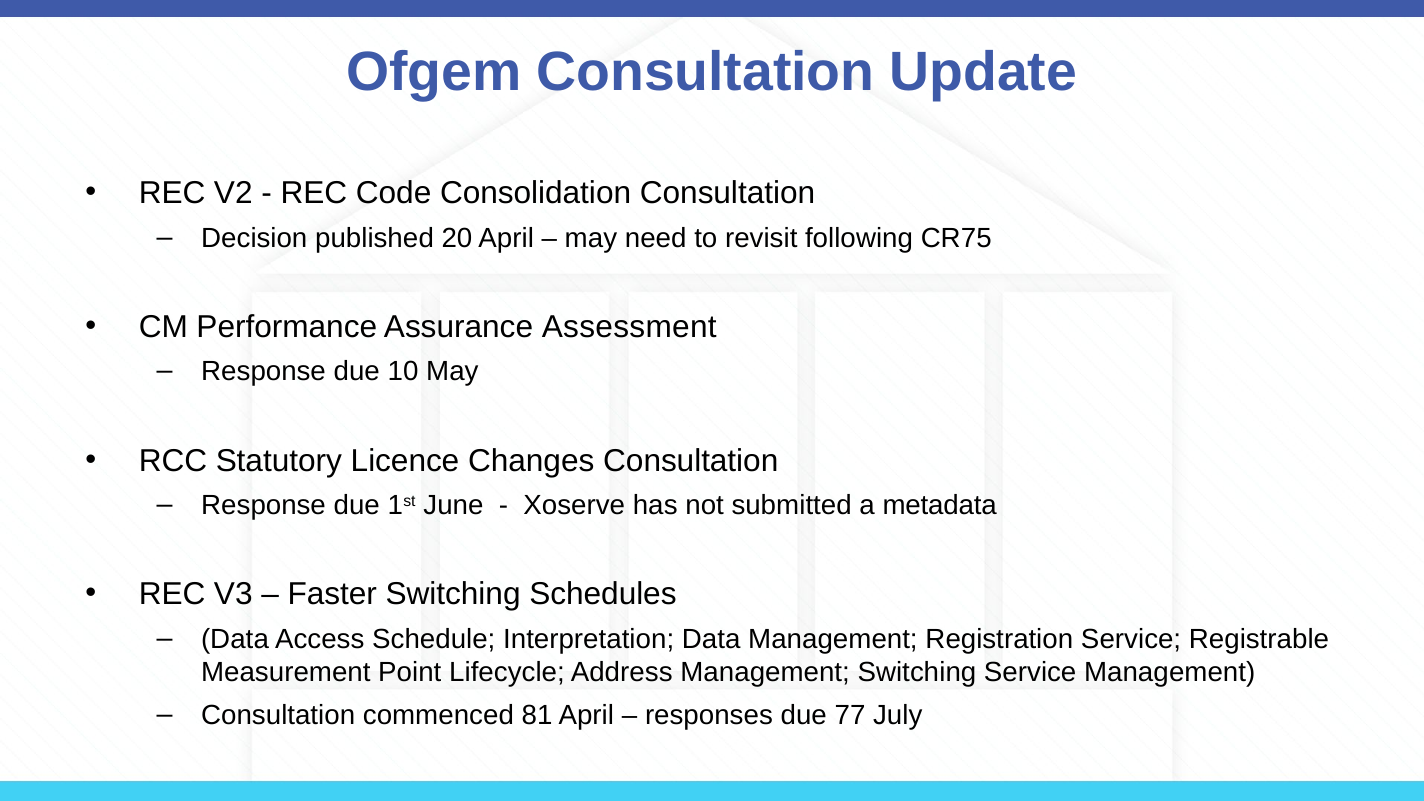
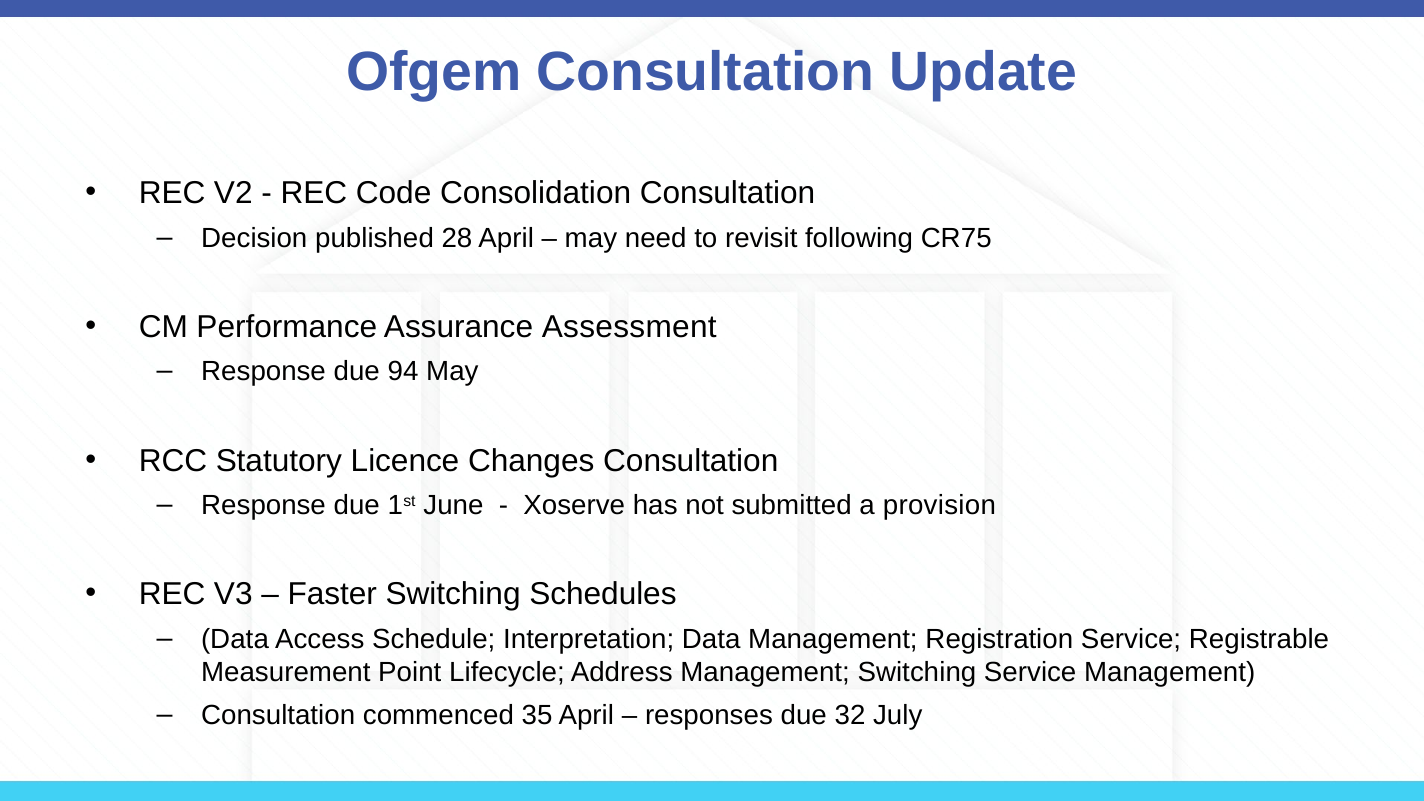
20: 20 -> 28 (457, 238)
10: 10 -> 94 (403, 372)
metadata: metadata -> provision (939, 505)
81: 81 -> 35 (537, 715)
77: 77 -> 32 (850, 715)
